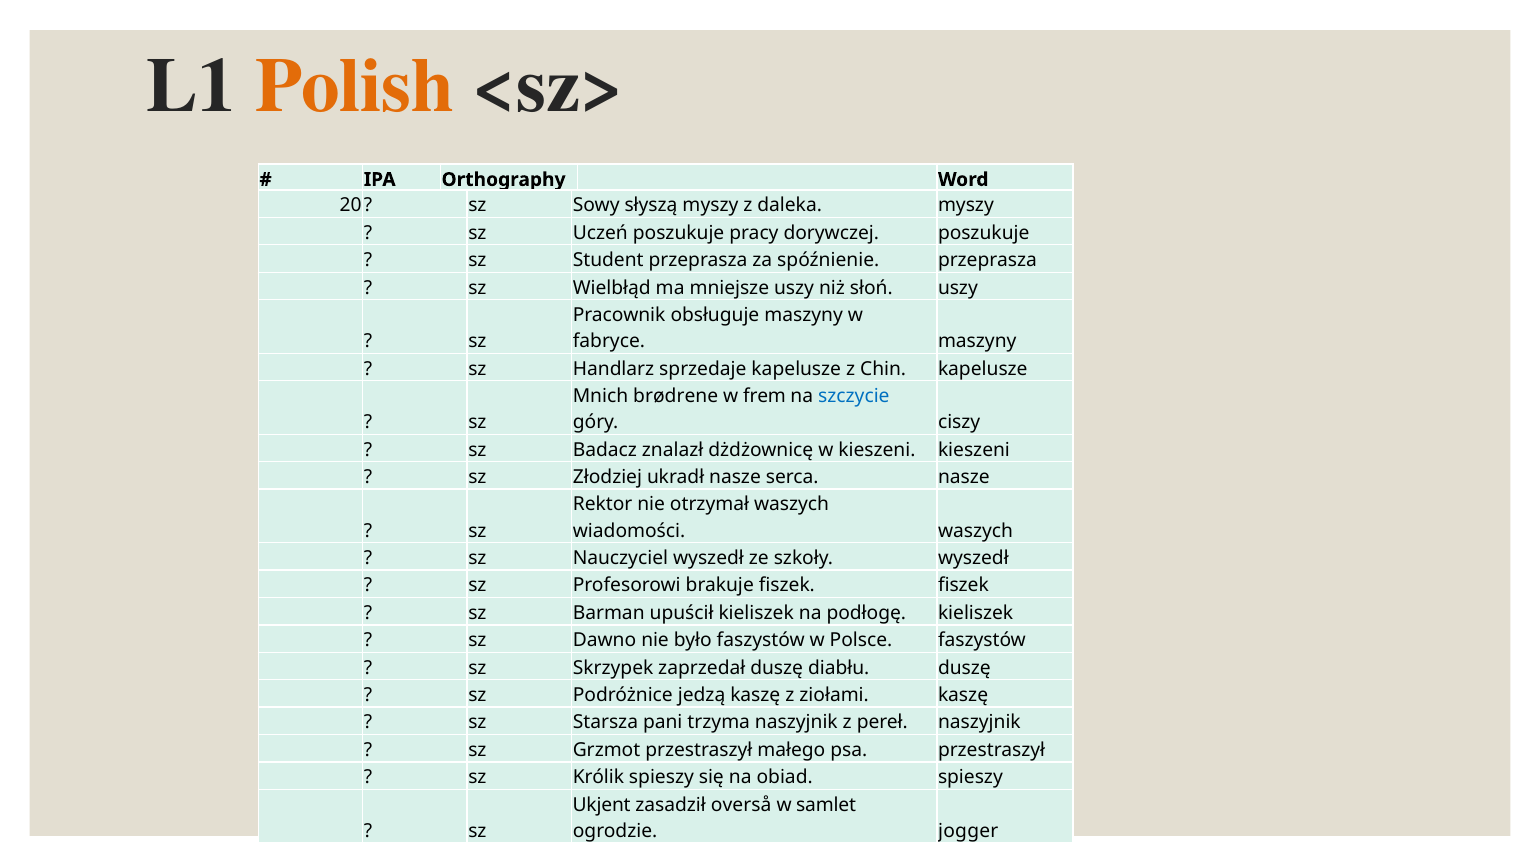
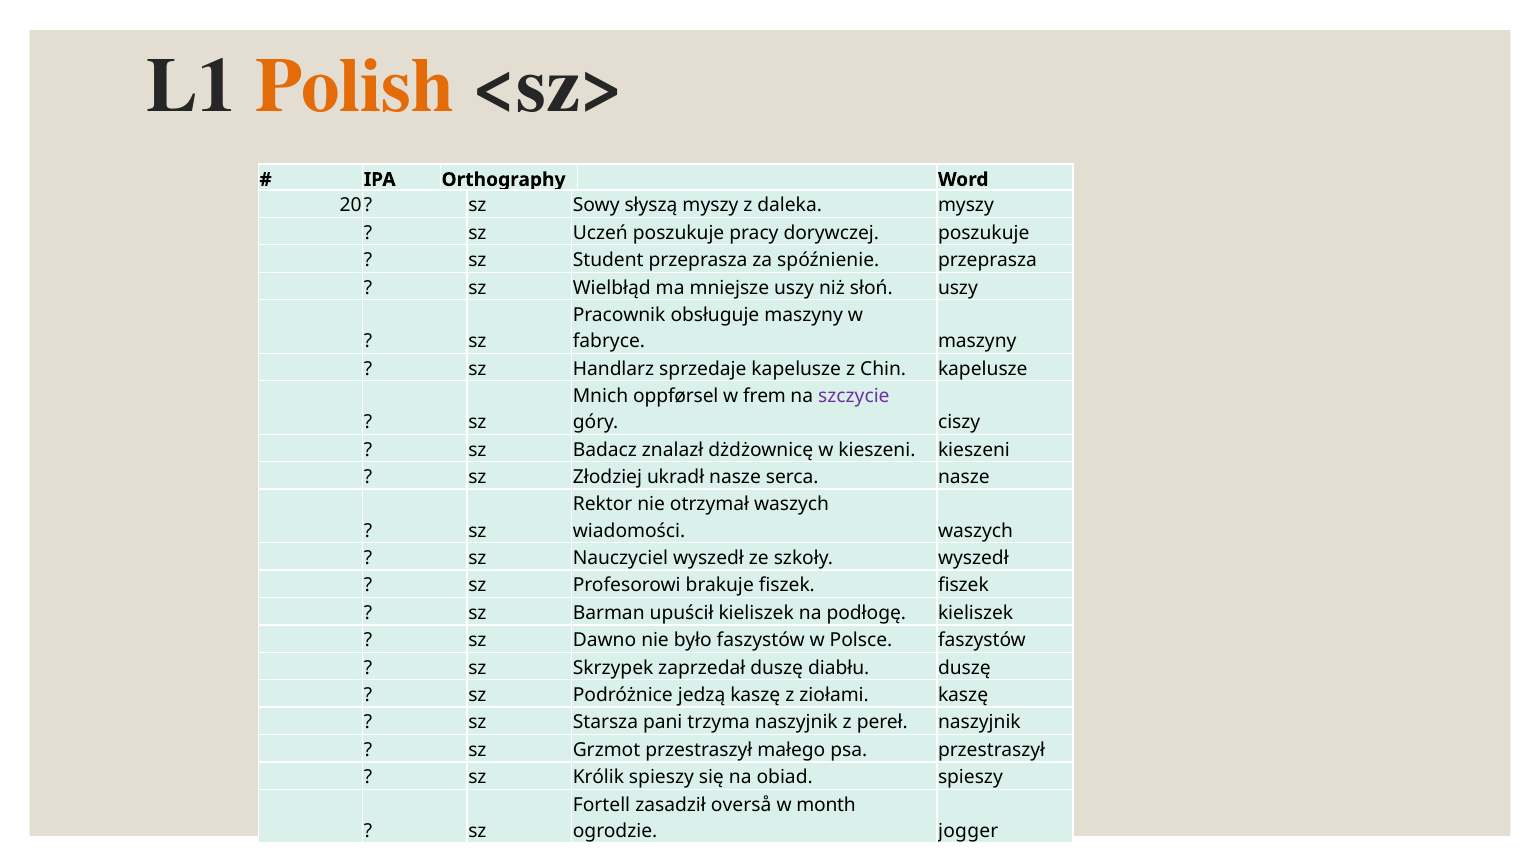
brødrene: brødrene -> oppførsel (676, 396)
szczycie colour: blue -> purple (854, 396)
Ukjent: Ukjent -> Fortell (602, 805)
samlet: samlet -> month (826, 805)
